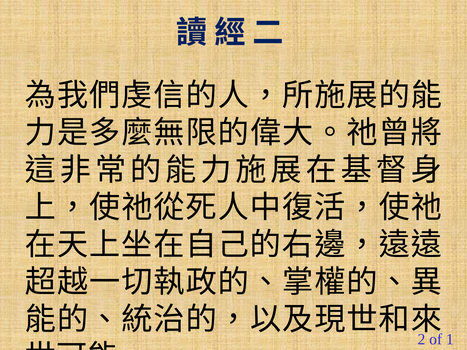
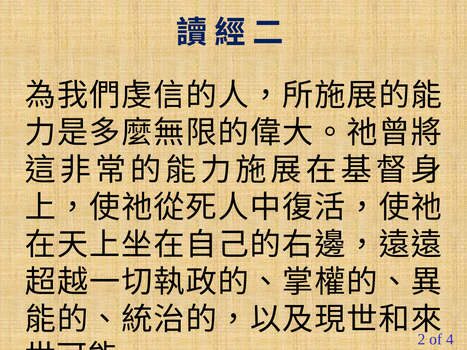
1: 1 -> 4 (450, 340)
